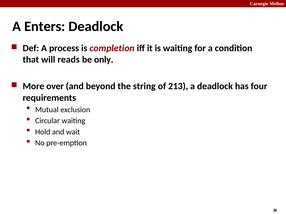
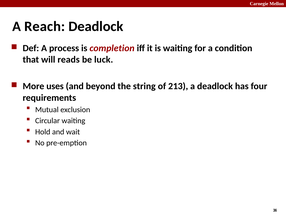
Enters: Enters -> Reach (45, 27)
only: only -> luck (104, 60)
over: over -> uses (55, 86)
